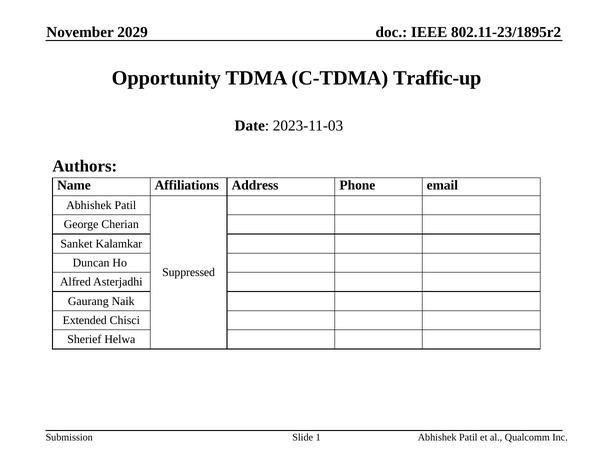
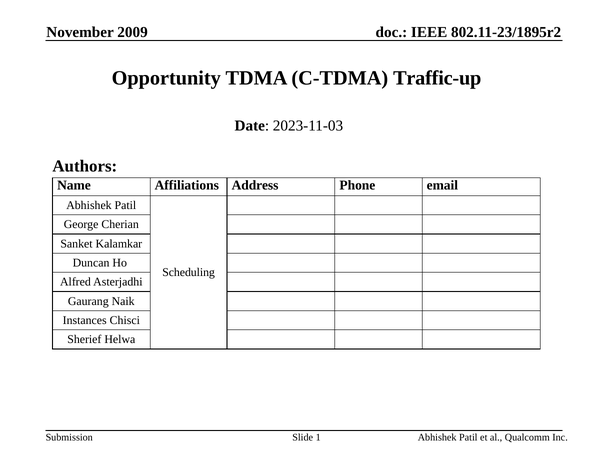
2029: 2029 -> 2009 (133, 32)
Suppressed: Suppressed -> Scheduling (189, 272)
Extended: Extended -> Instances (85, 320)
